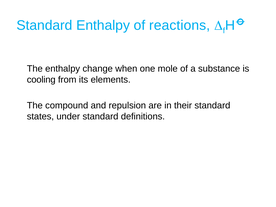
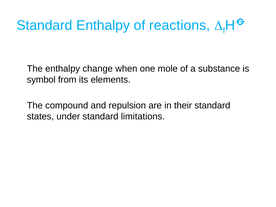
cooling: cooling -> symbol (41, 80)
definitions: definitions -> limitations (143, 117)
